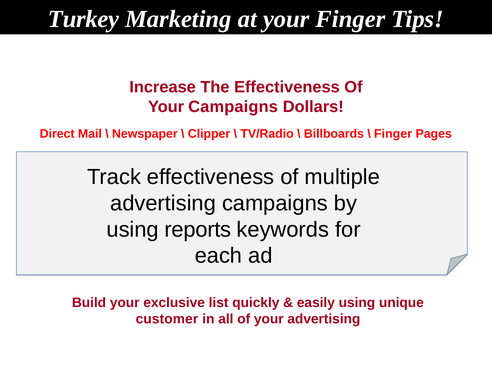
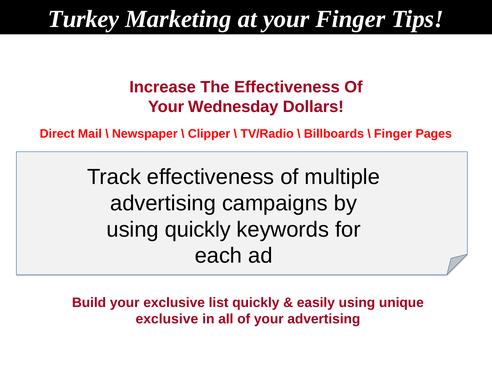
Your Campaigns: Campaigns -> Wednesday (233, 107)
using reports: reports -> quickly (198, 229)
customer: customer -> exclusive (167, 319)
